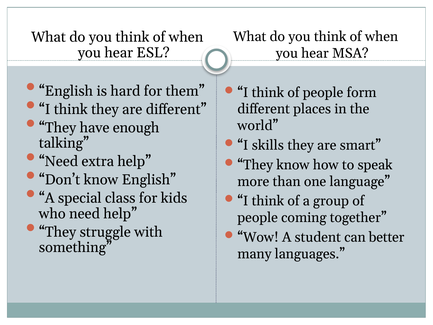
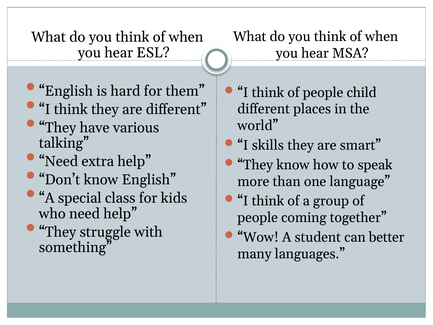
form: form -> child (362, 92)
enough: enough -> various (136, 127)
